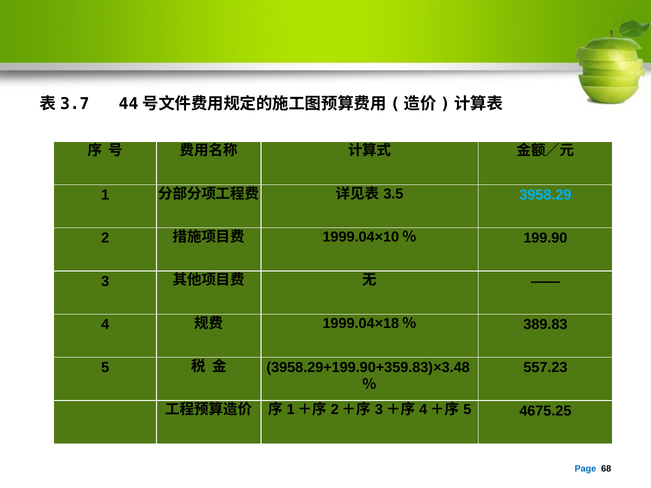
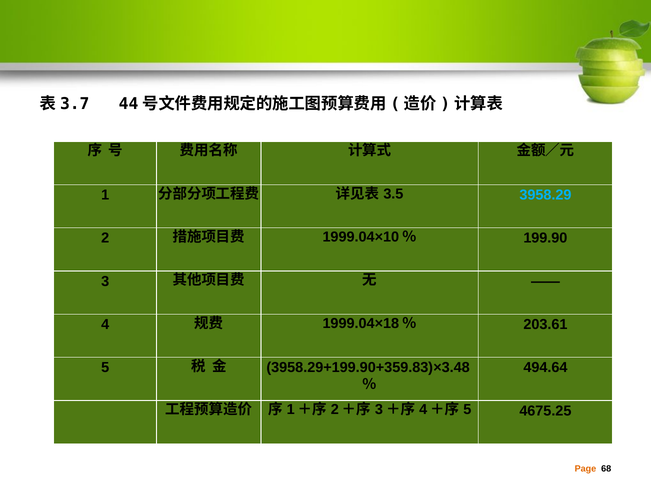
389.83: 389.83 -> 203.61 (545, 325)
557.23: 557.23 -> 494.64 (545, 368)
Page colour: blue -> orange (585, 469)
